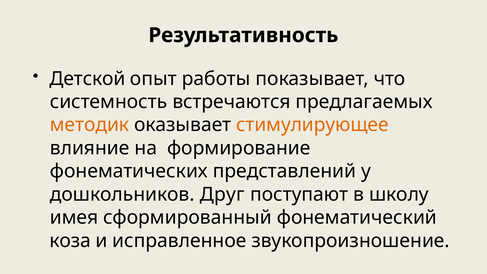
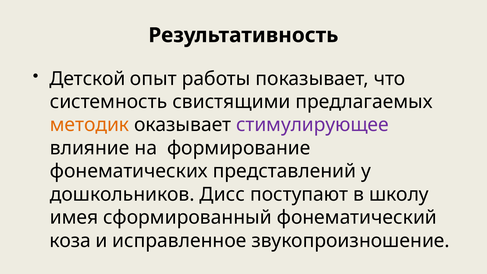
встречаются: встречаются -> свистящими (231, 102)
стимулирующее colour: orange -> purple (312, 125)
Друг: Друг -> Дисс (222, 194)
